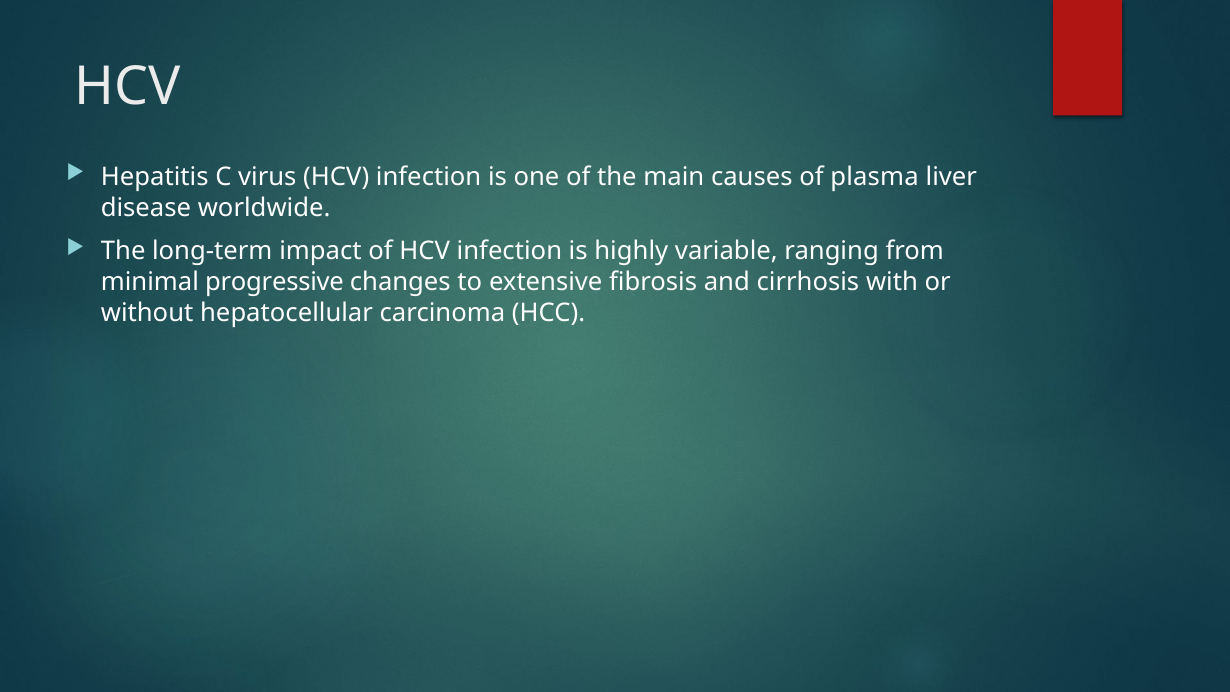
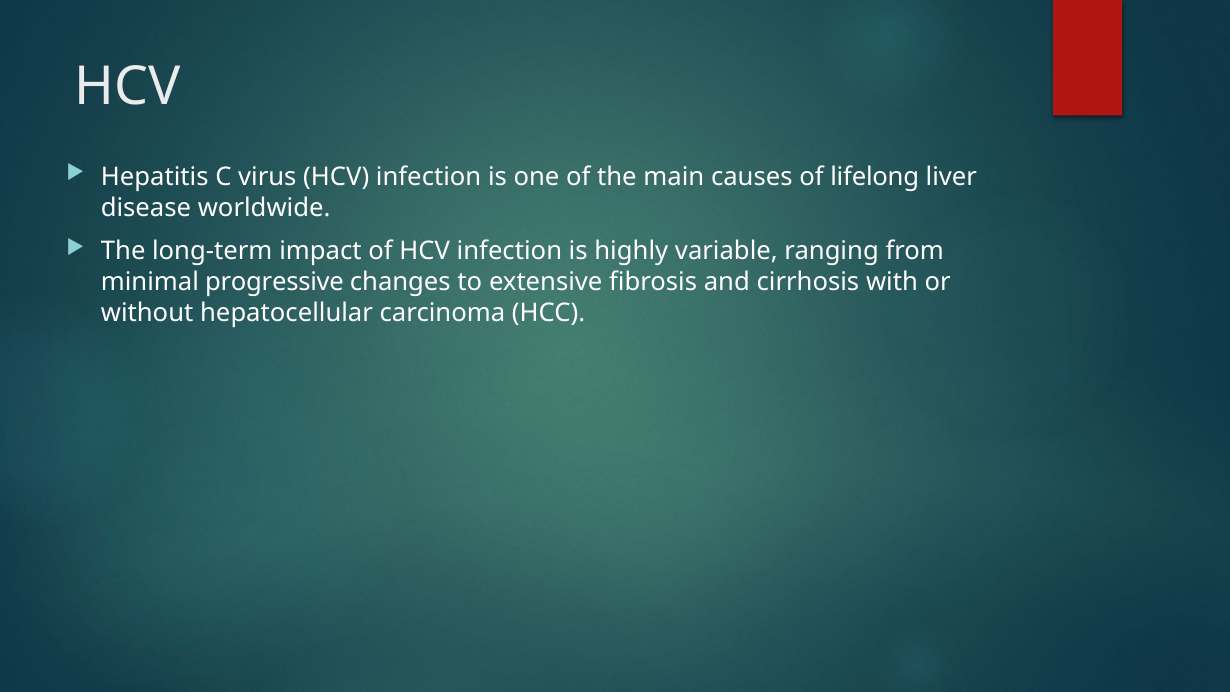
plasma: plasma -> lifelong (875, 177)
